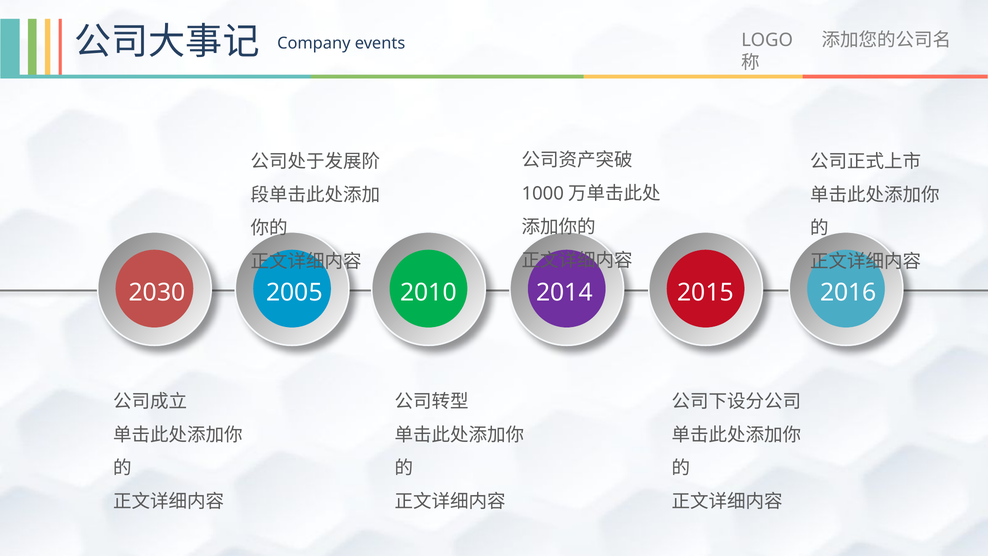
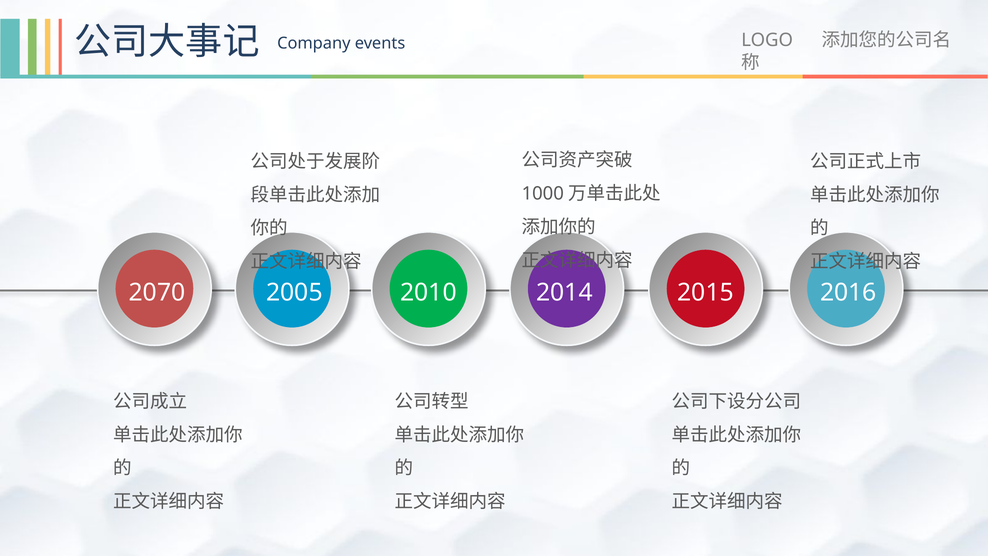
2030: 2030 -> 2070 (157, 292)
